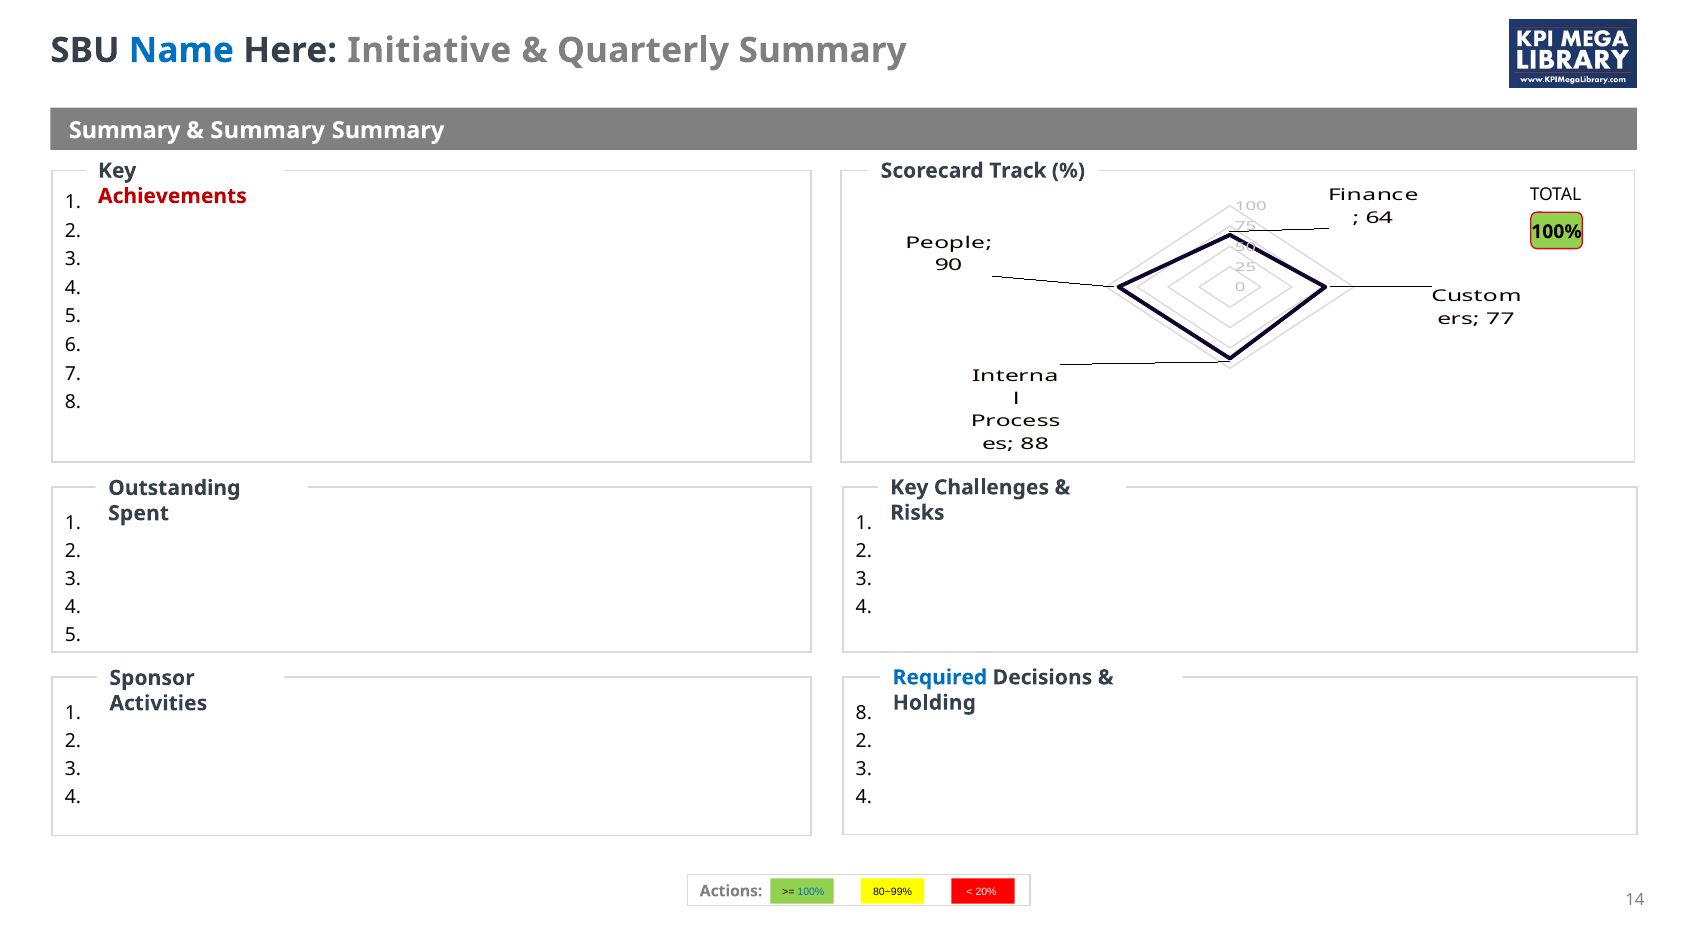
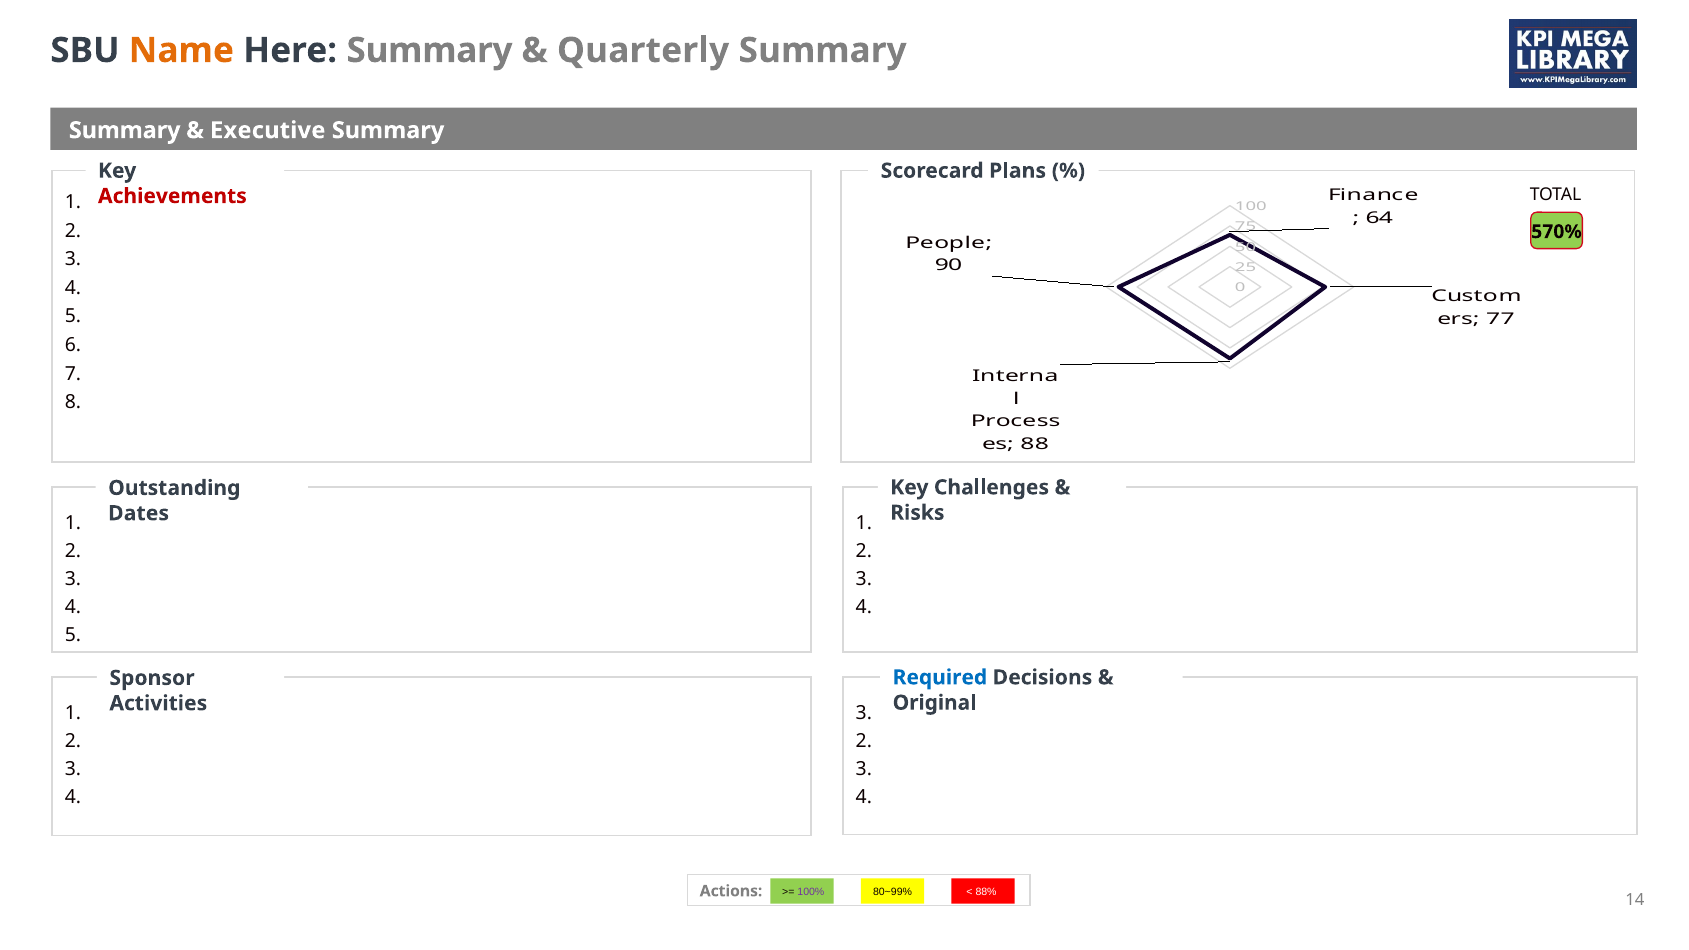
Name colour: blue -> orange (181, 50)
Here Initiative: Initiative -> Summary (430, 50)
Summary: Summary -> Executive (268, 130)
Track: Track -> Plans (1018, 171)
100%: 100% -> 570% (1557, 232)
Spent: Spent -> Dates (139, 513)
Holding: Holding -> Original (934, 703)
Activities 8: 8 -> 3 (864, 714)
100% colour: blue -> purple (811, 892)
20%: 20% -> 88% (986, 892)
